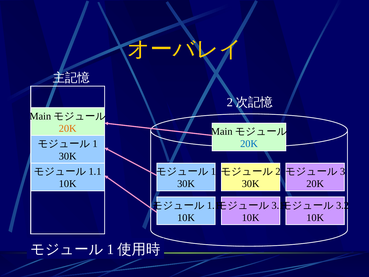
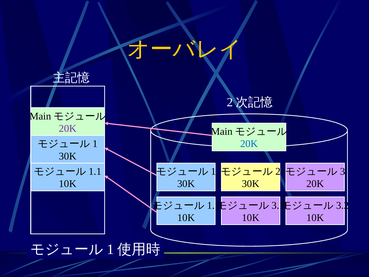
20K colour: orange -> purple (68, 128)
